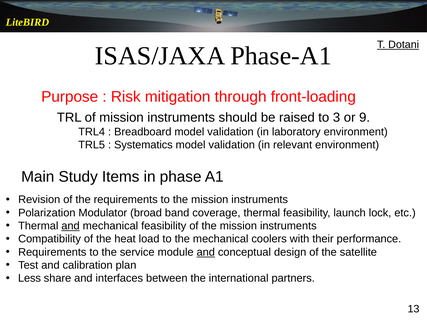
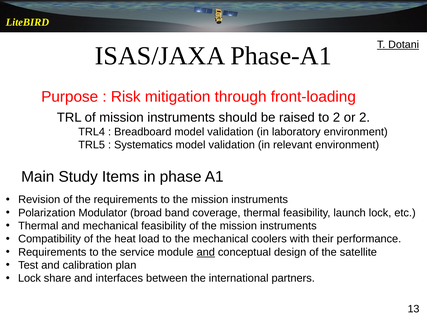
to 3: 3 -> 2 (337, 118)
or 9: 9 -> 2 (365, 118)
and underline: present -> none (71, 226)
Less: Less -> Lock (30, 279)
